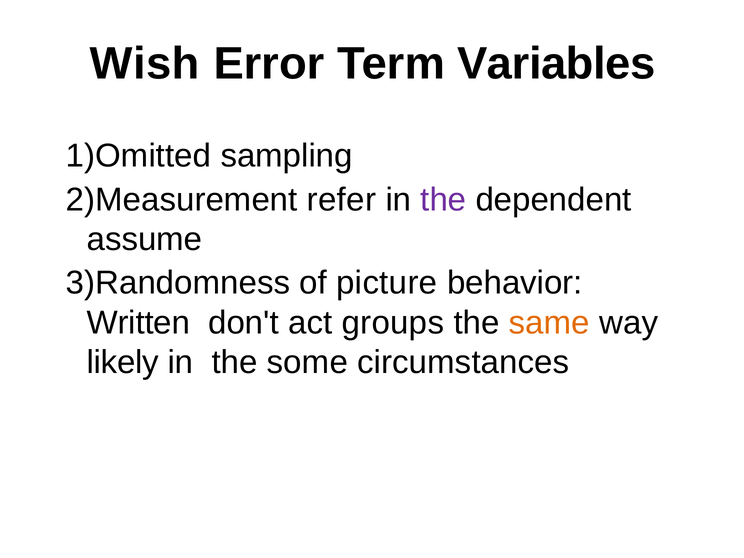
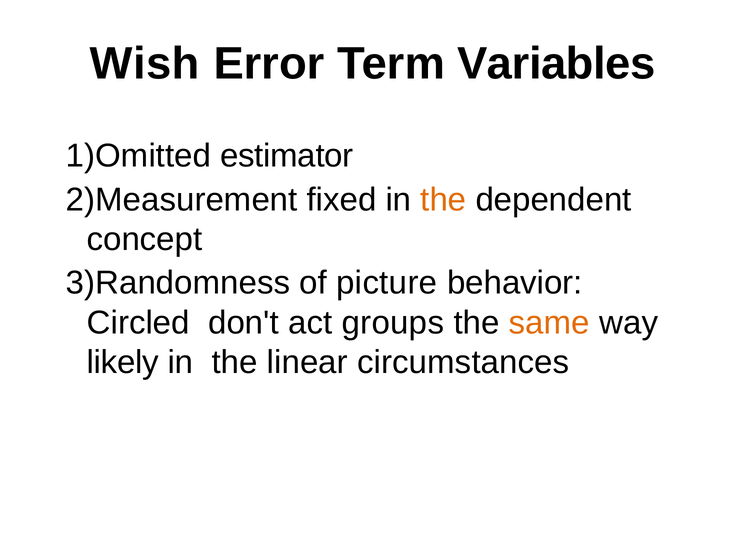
sampling: sampling -> estimator (287, 156)
refer: refer -> fixed (342, 200)
the colour: purple -> orange (443, 200)
assume: assume -> concept (145, 239)
Written: Written -> Circled (138, 323)
some: some -> linear (307, 362)
